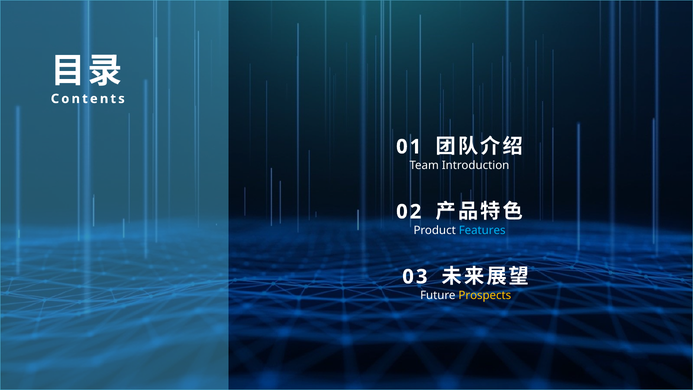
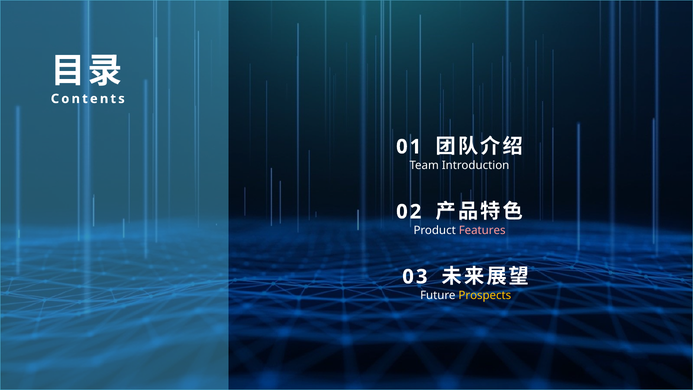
Features colour: light blue -> pink (482, 230)
